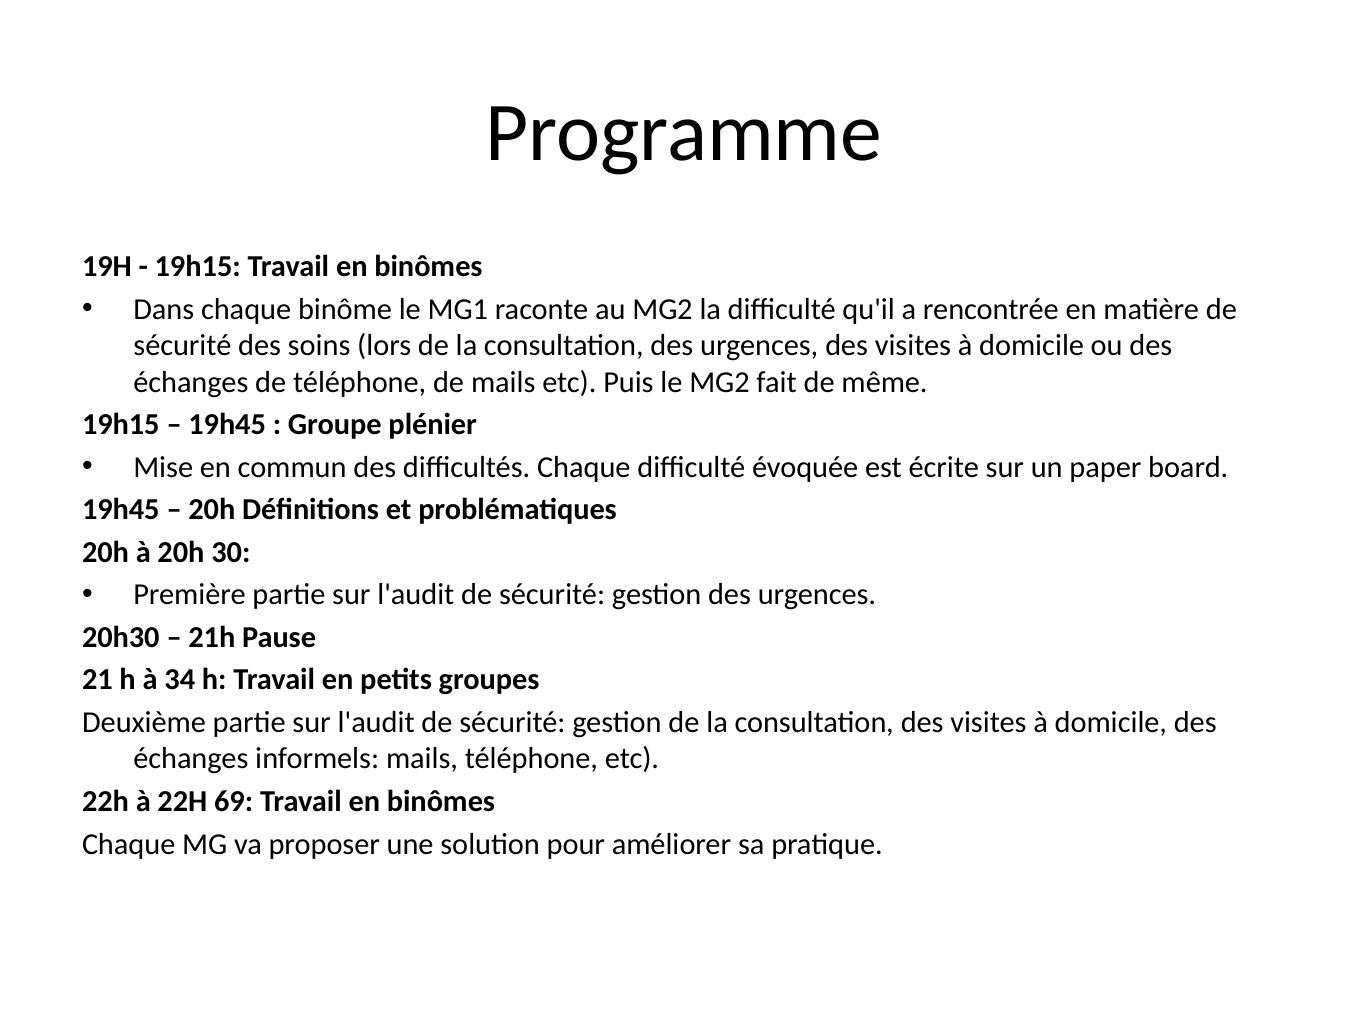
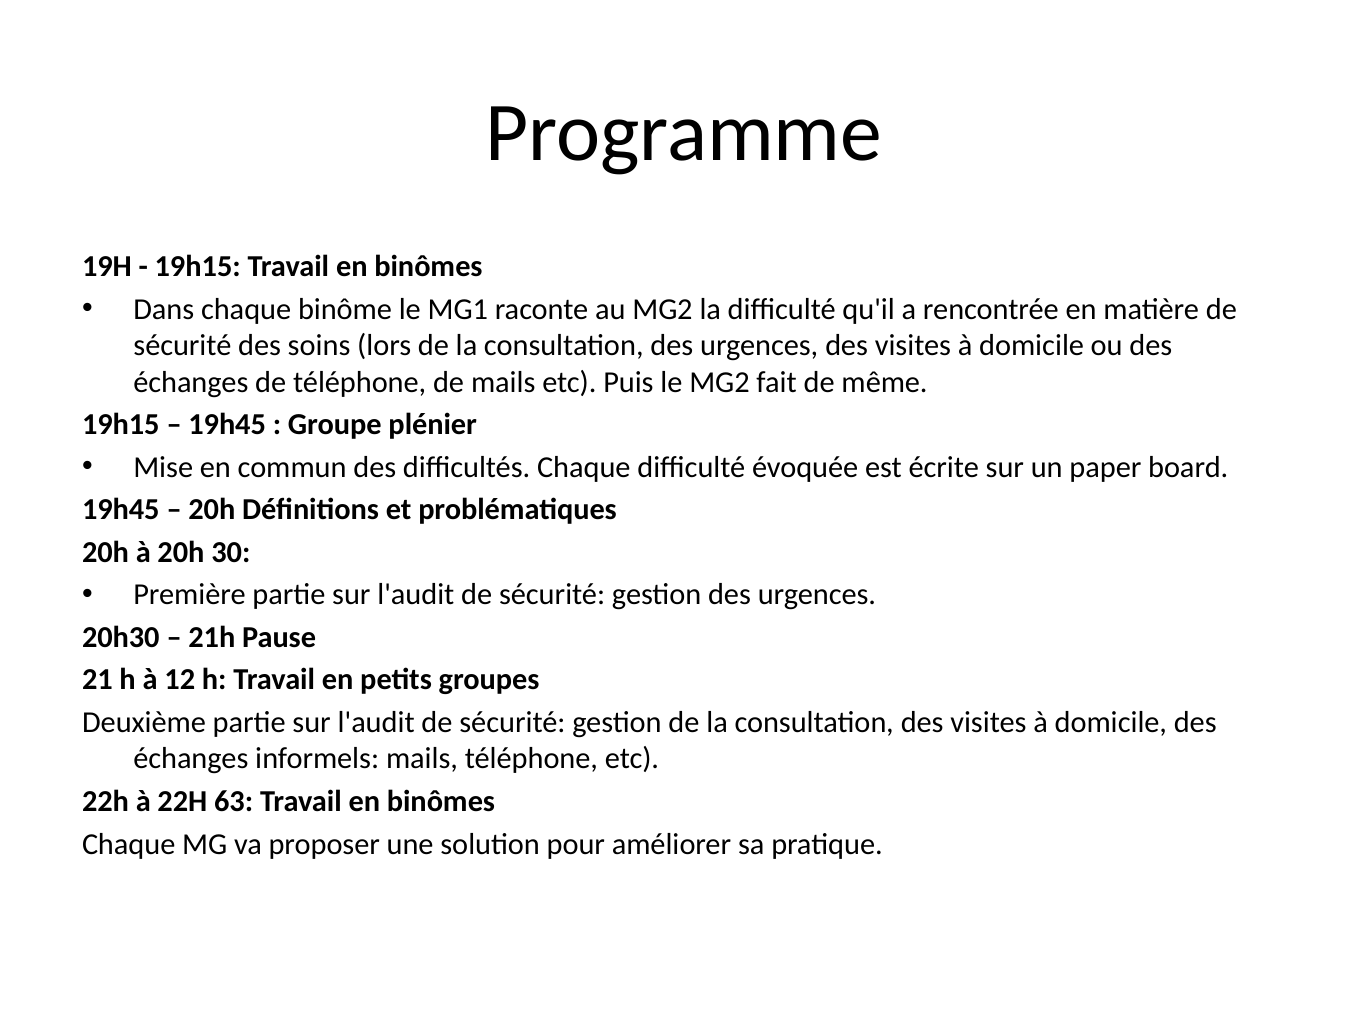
34: 34 -> 12 (180, 680)
69: 69 -> 63 (234, 801)
